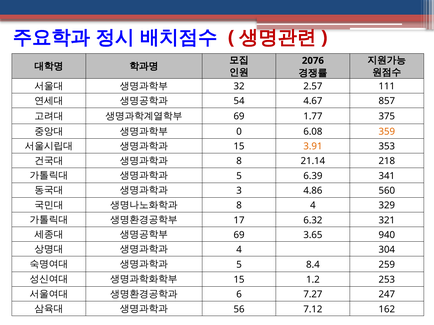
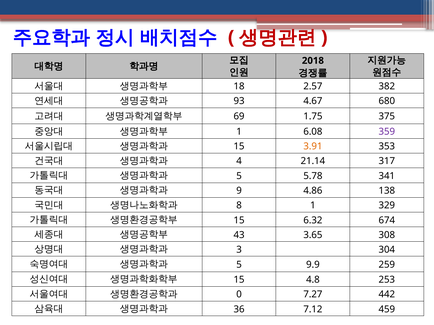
2076: 2076 -> 2018 (313, 61)
32: 32 -> 18 (239, 87)
111: 111 -> 382 (387, 87)
54: 54 -> 93 (239, 101)
857: 857 -> 680 (387, 101)
1.77: 1.77 -> 1.75 (313, 117)
0: 0 -> 1 (239, 132)
359 colour: orange -> purple (387, 132)
8: 8 -> 4 (239, 161)
218: 218 -> 317 (387, 161)
6.39: 6.39 -> 5.78 (313, 176)
3: 3 -> 9 (239, 191)
560: 560 -> 138 (387, 191)
8 4: 4 -> 1 (313, 206)
17: 17 -> 15 (239, 221)
321: 321 -> 674 (387, 221)
69: 69 -> 43 (239, 235)
940: 940 -> 308 (387, 235)
4: 4 -> 3 (239, 250)
8.4: 8.4 -> 9.9 (313, 265)
1.2: 1.2 -> 4.8 (313, 280)
6: 6 -> 0 (239, 295)
247: 247 -> 442 (387, 295)
56: 56 -> 36 (239, 310)
162: 162 -> 459 (387, 310)
